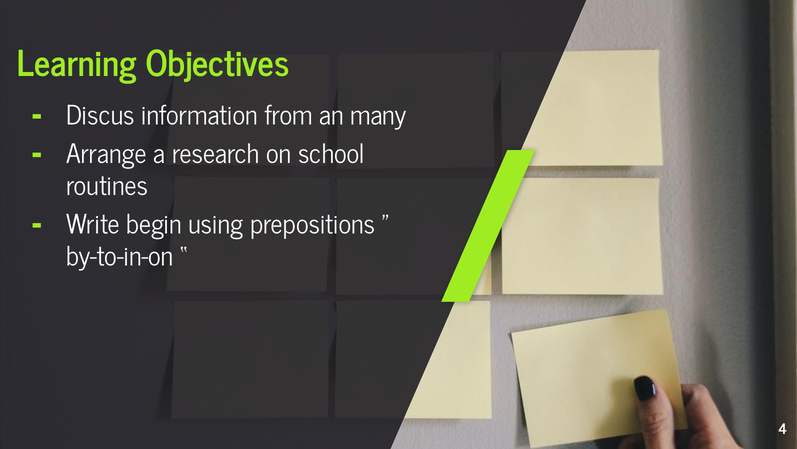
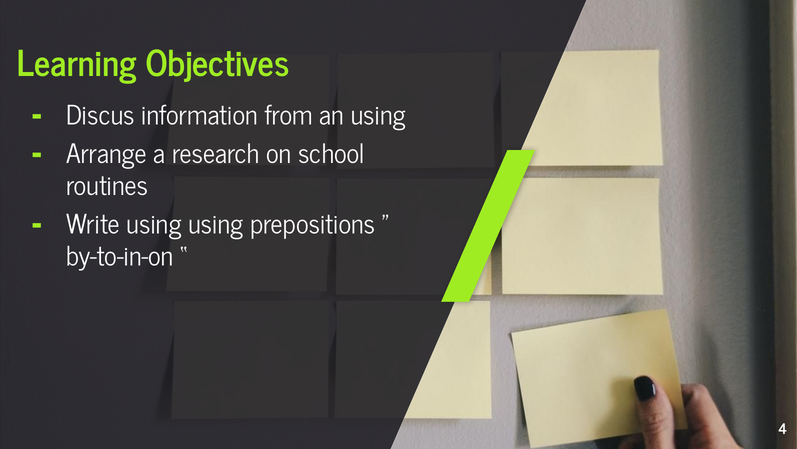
an many: many -> using (378, 116)
Write begin: begin -> using (154, 225)
